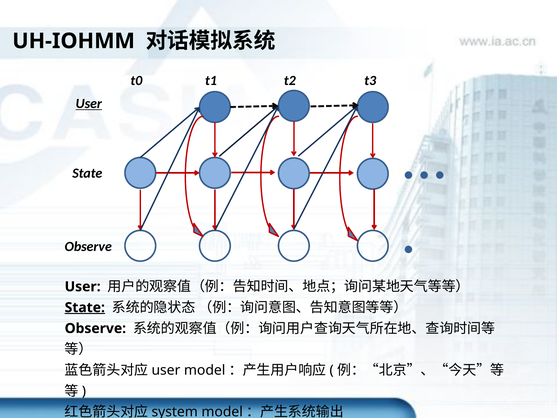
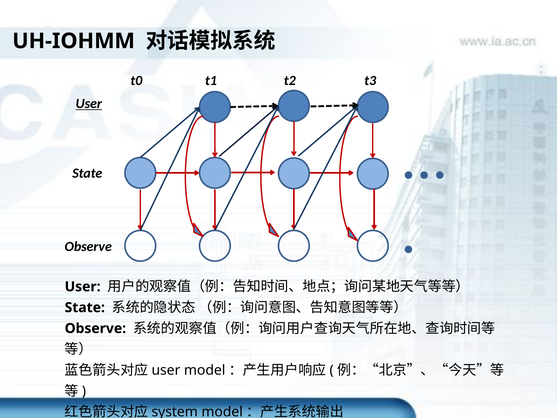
State underline: present -> none (85, 307)
